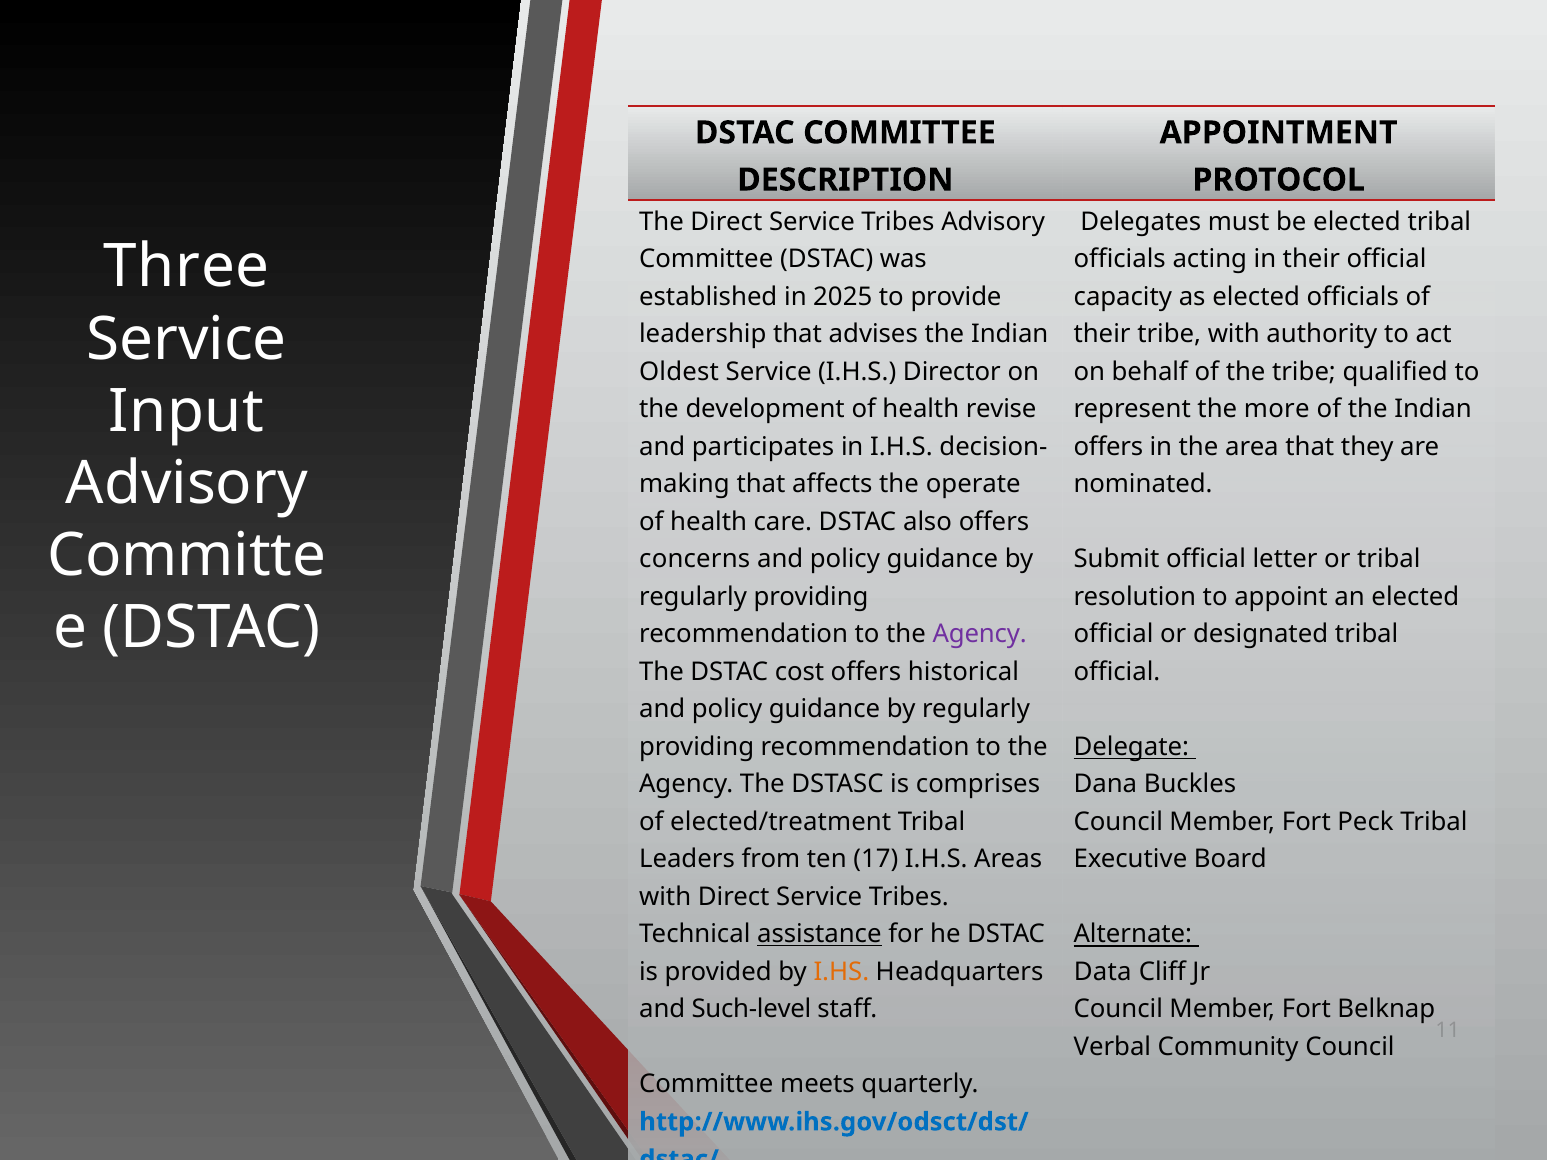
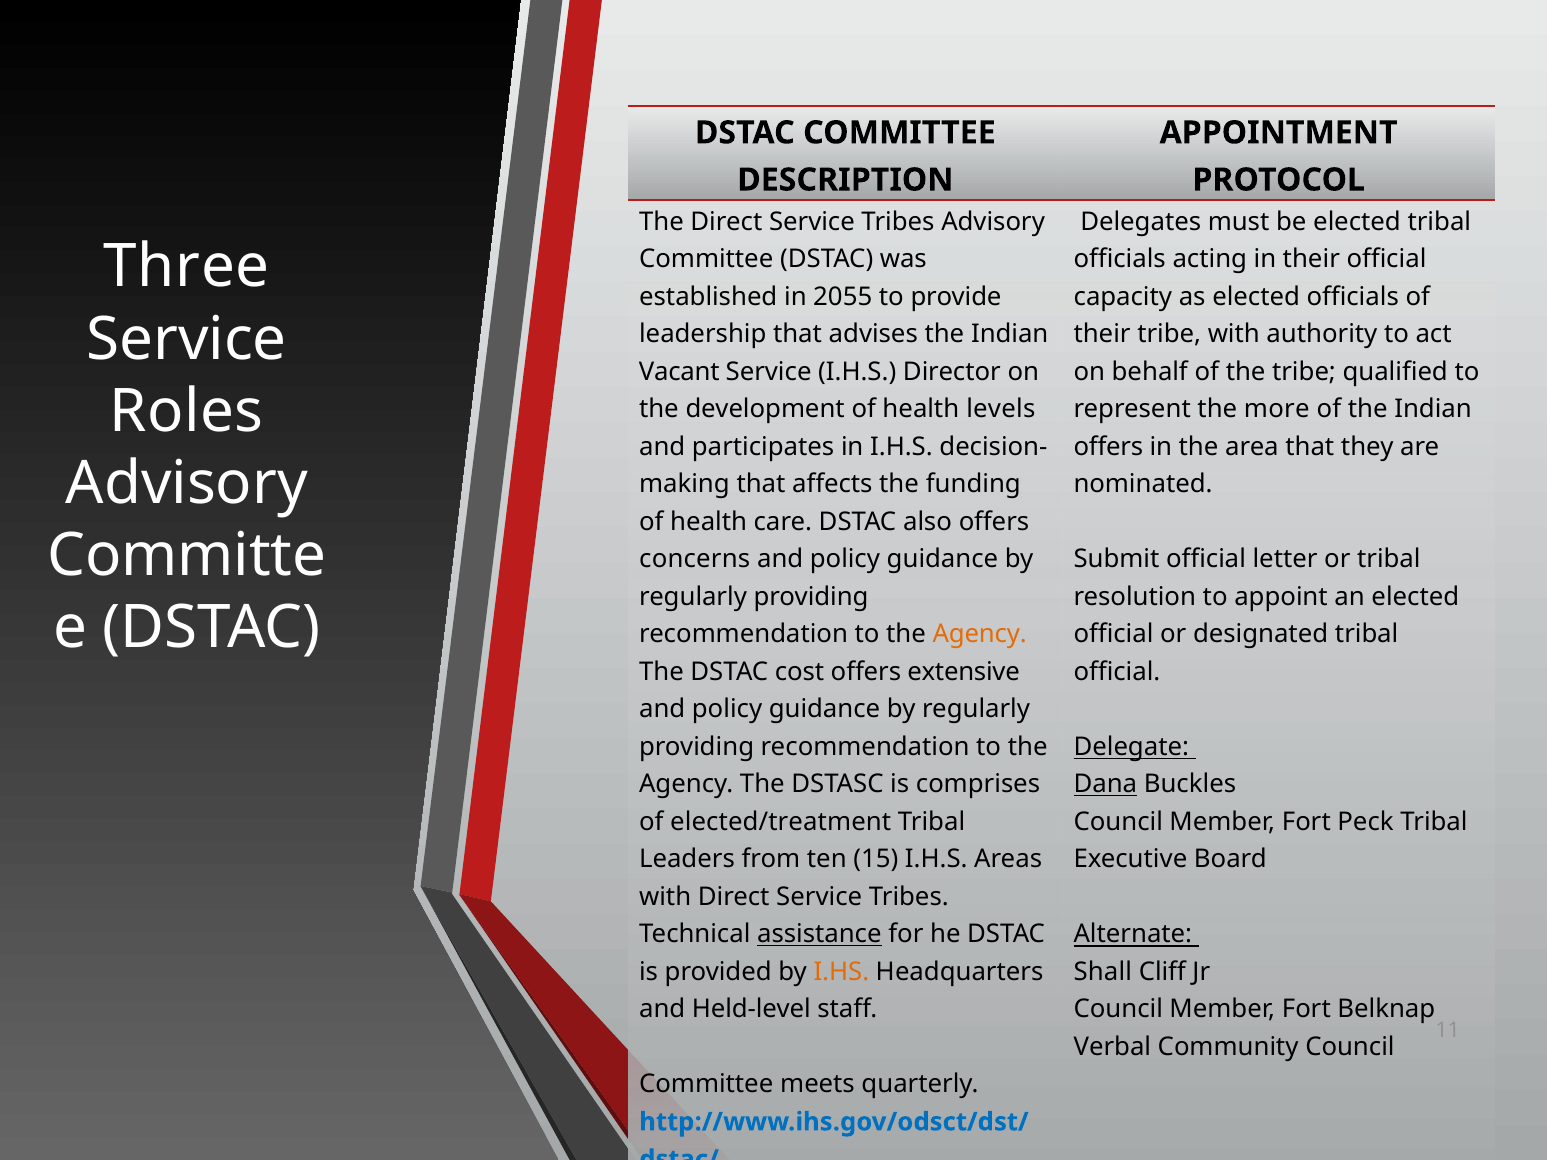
2025: 2025 -> 2055 (843, 297)
Oldest: Oldest -> Vacant (679, 372)
Input: Input -> Roles (187, 411)
revise: revise -> levels (1001, 409)
operate: operate -> funding (973, 484)
Agency colour: purple -> orange (980, 634)
historical: historical -> extensive (964, 672)
Dana underline: none -> present (1105, 784)
17: 17 -> 15 (876, 860)
Data: Data -> Shall (1103, 972)
Such-level: Such-level -> Held-level (751, 1010)
